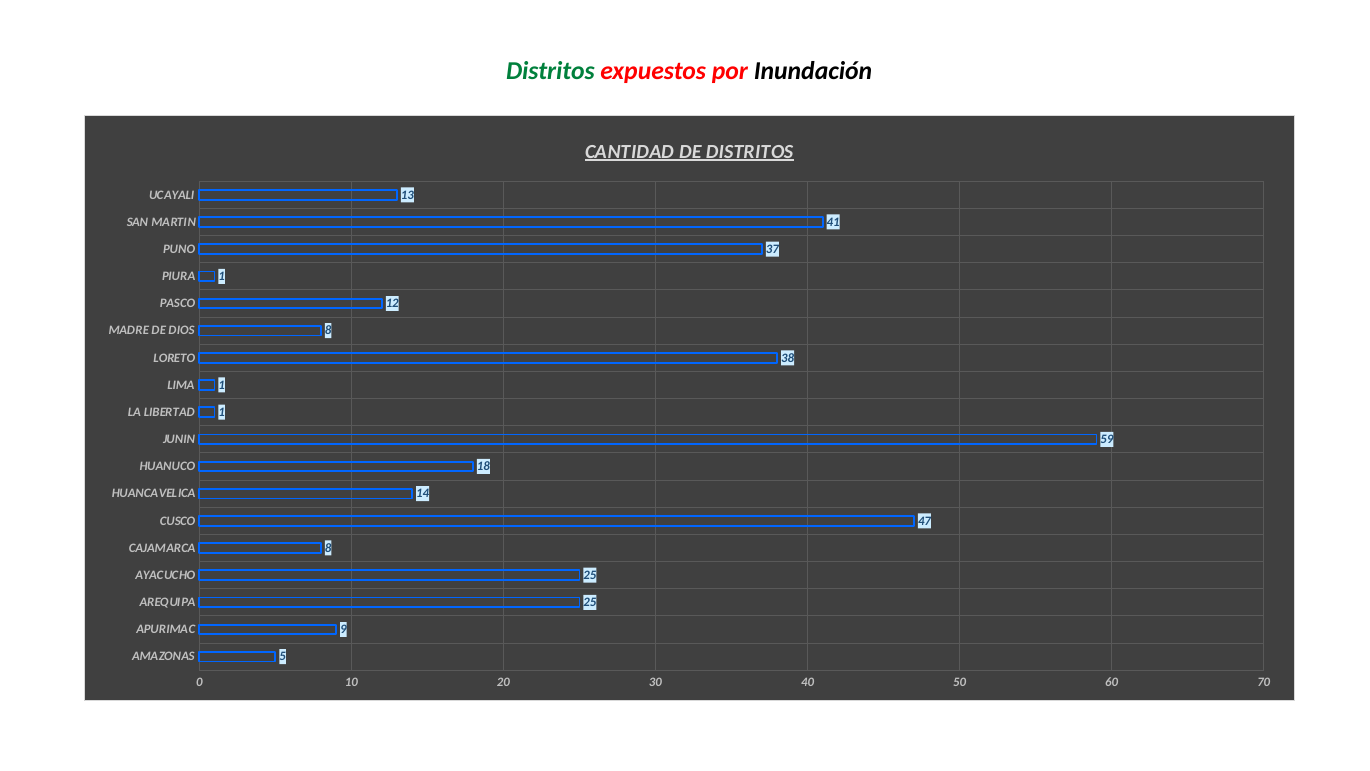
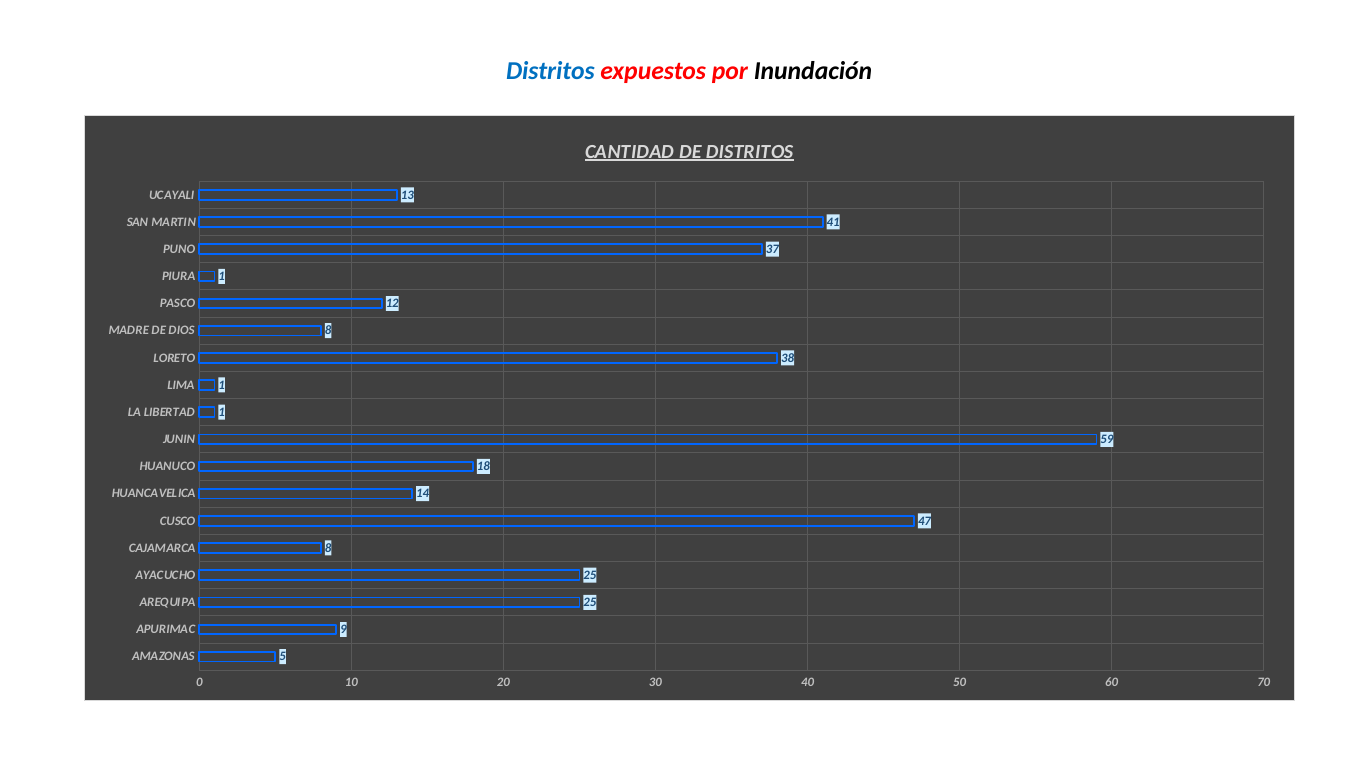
Distritos colour: green -> blue (550, 71)
